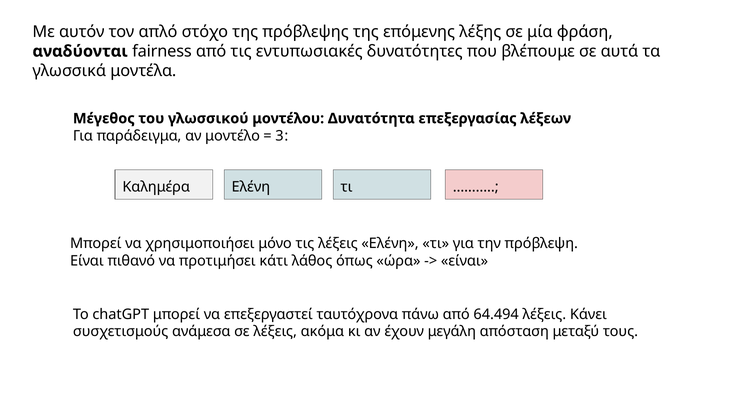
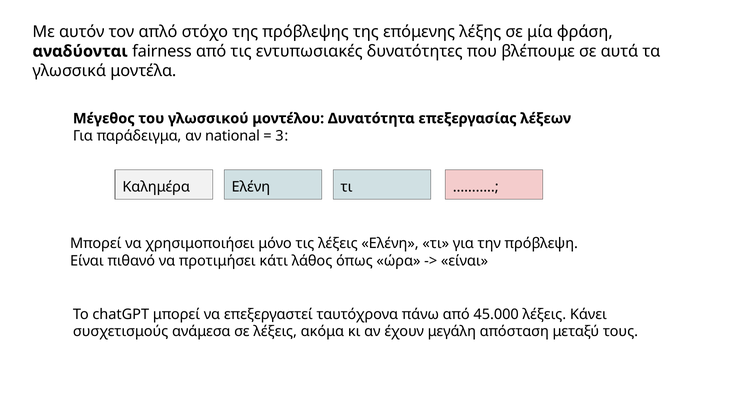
μοντέλο: μοντέλο -> national (233, 136)
64.494: 64.494 -> 45.000 (496, 314)
